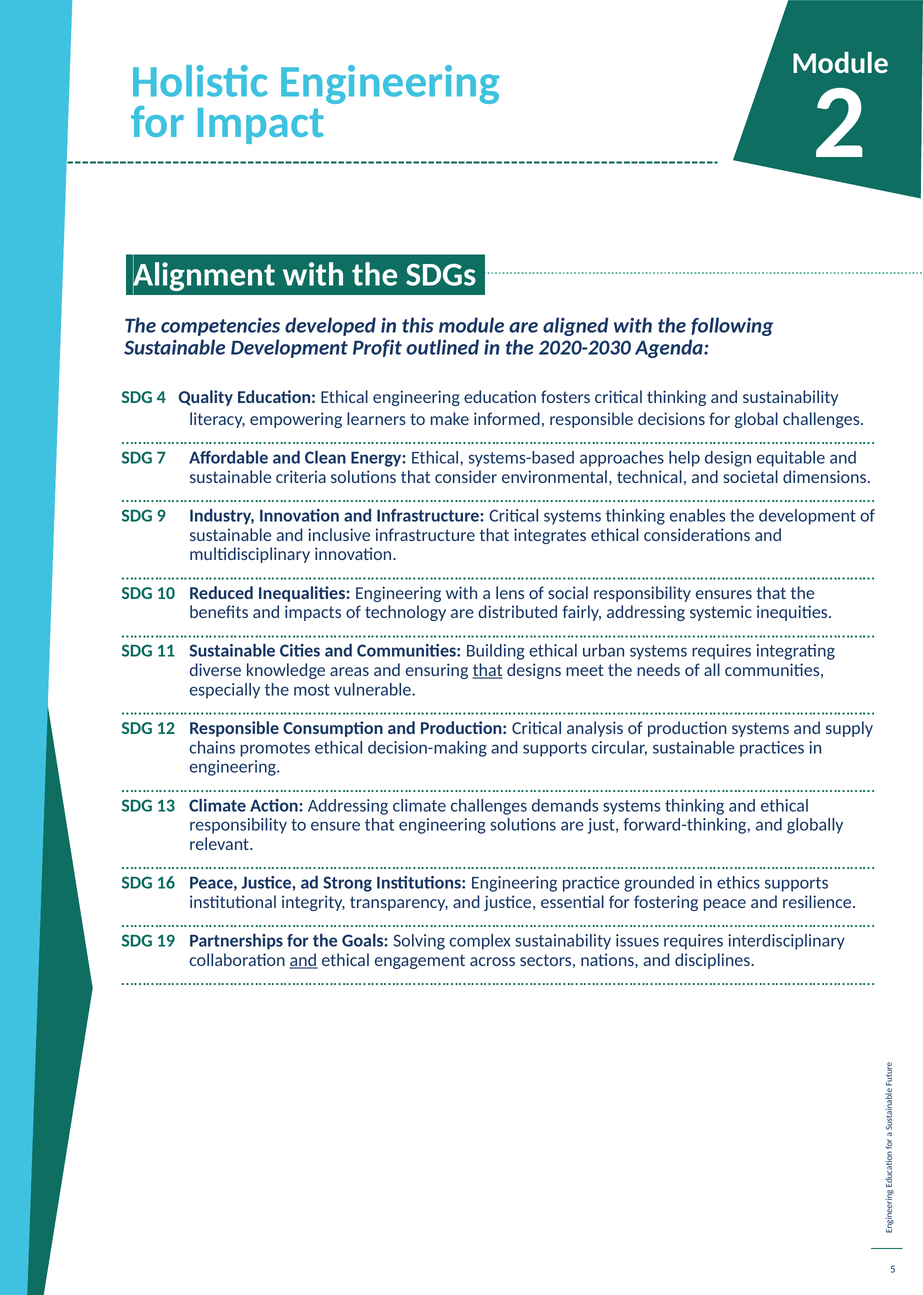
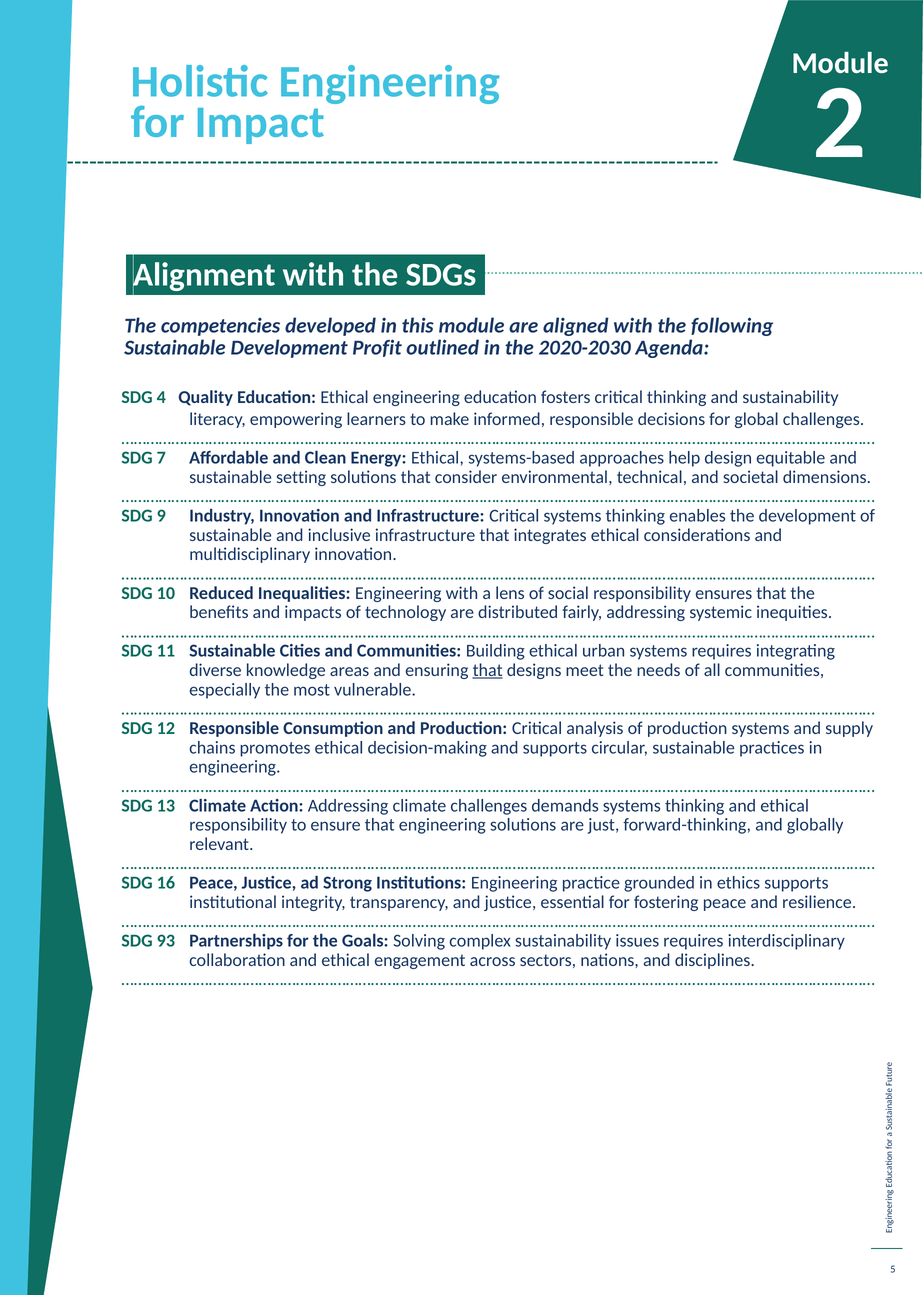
criteria: criteria -> setting (301, 477)
19: 19 -> 93 (166, 941)
and underline: present -> none (303, 960)
